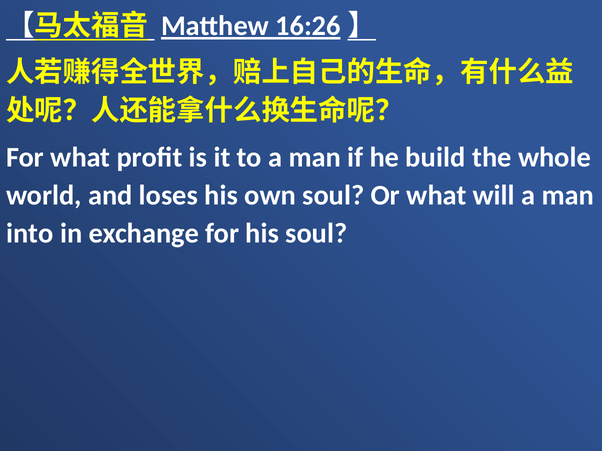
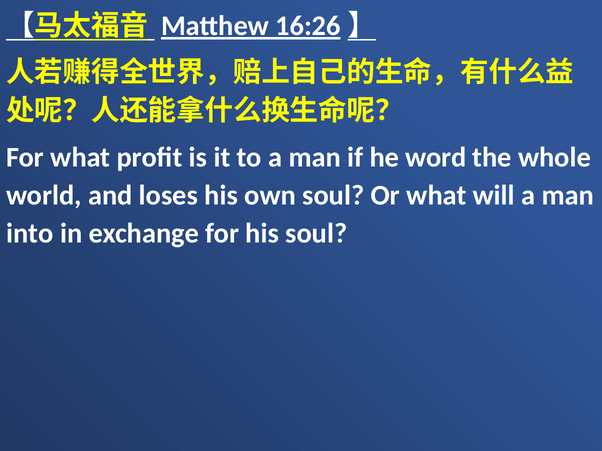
build: build -> word (436, 157)
